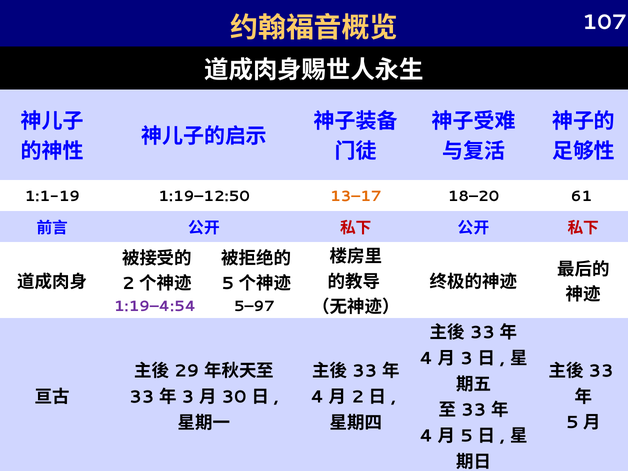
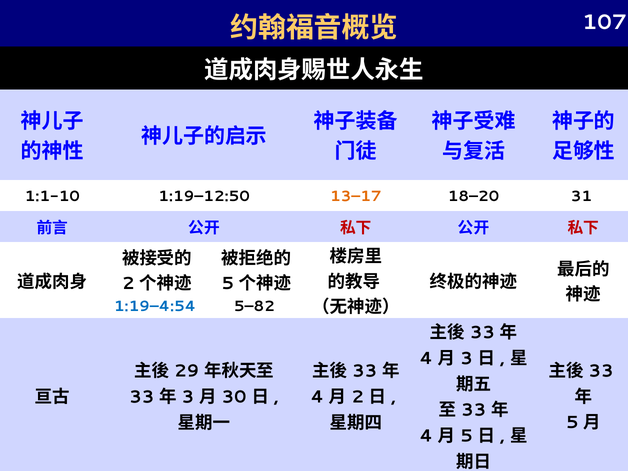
1:1-19: 1:1-19 -> 1:1-10 (52, 196)
61: 61 -> 31 (581, 196)
1:19–4:54 colour: purple -> blue (155, 306)
5–97: 5–97 -> 5–82 (254, 306)
